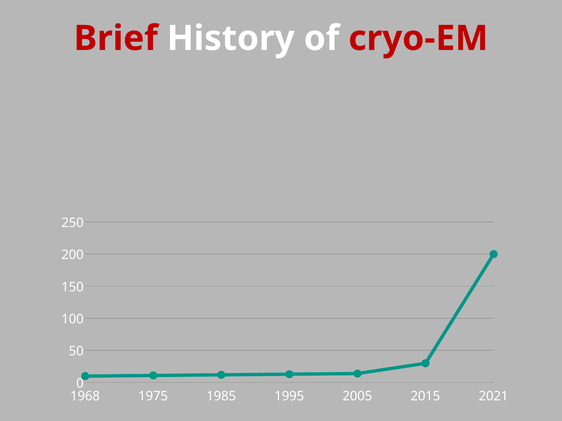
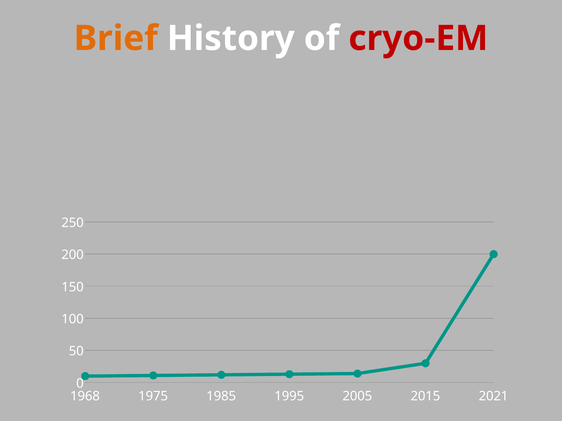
Brief colour: red -> orange (116, 38)
